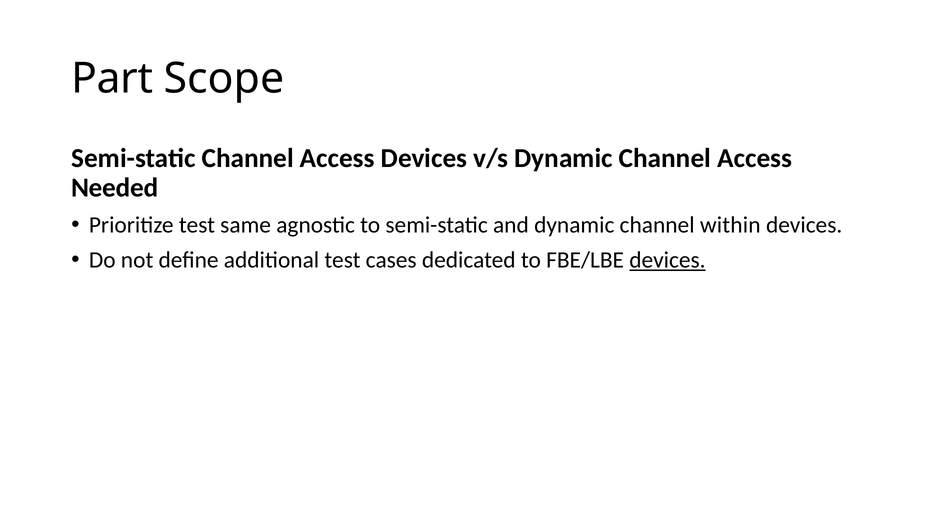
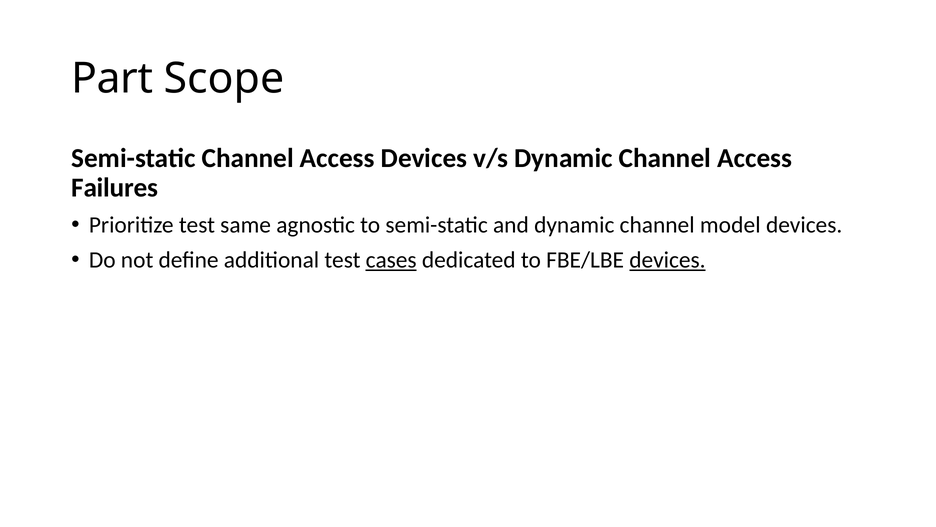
Needed: Needed -> Failures (115, 188)
within: within -> model (730, 225)
cases underline: none -> present (391, 260)
